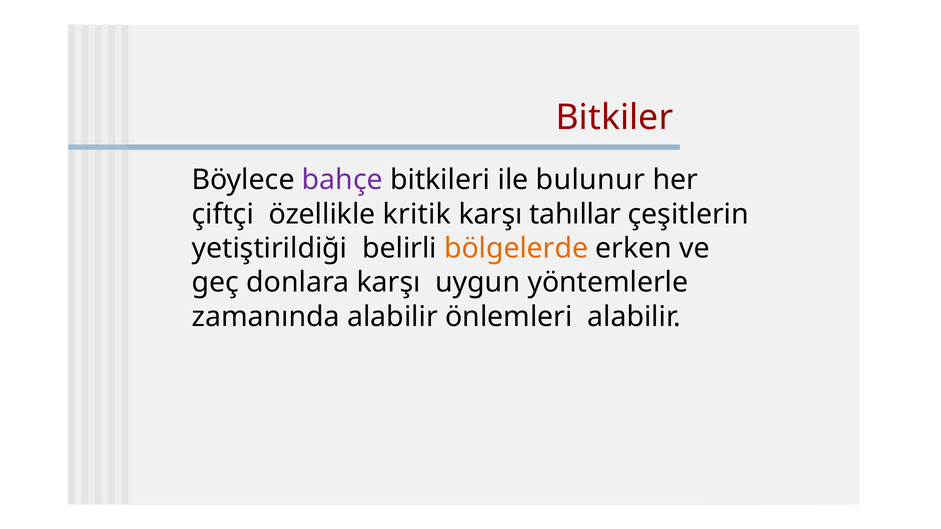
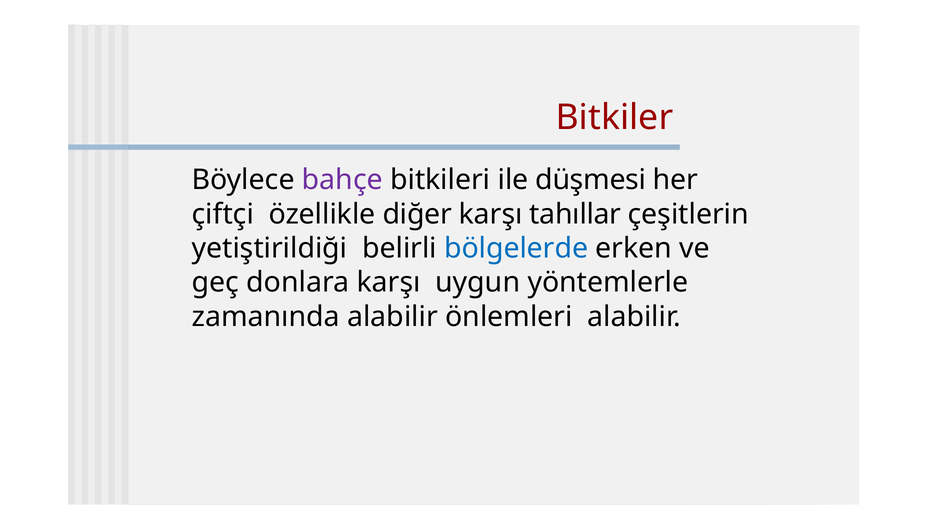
bulunur: bulunur -> düşmesi (591, 180)
kritik: kritik -> diğer (417, 214)
bölgelerde colour: orange -> blue (516, 249)
